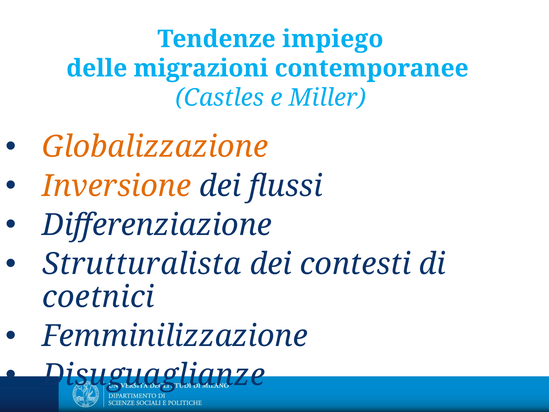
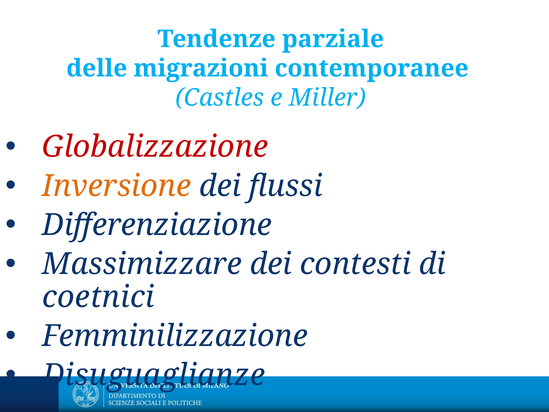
impiego: impiego -> parziale (333, 39)
Globalizzazione colour: orange -> red (155, 147)
Strutturalista: Strutturalista -> Massimizzare (142, 264)
